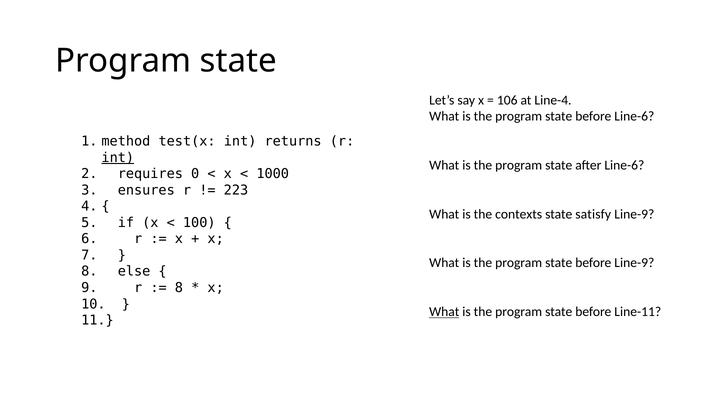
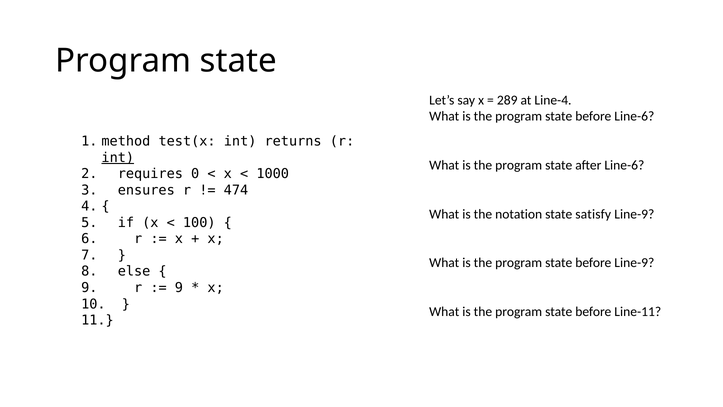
106: 106 -> 289 (507, 100)
223: 223 -> 474 (236, 190)
contexts: contexts -> notation (519, 214)
8: 8 -> 9 (179, 288)
What underline: present -> none (444, 312)
